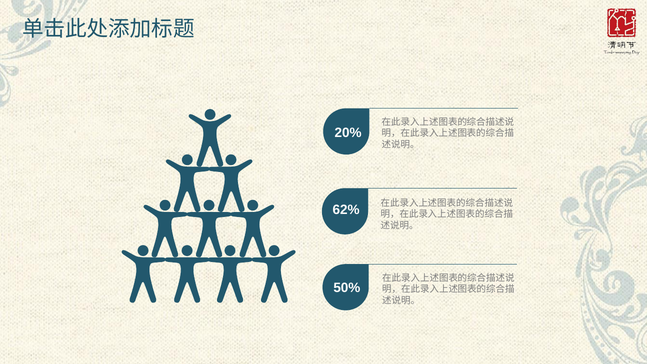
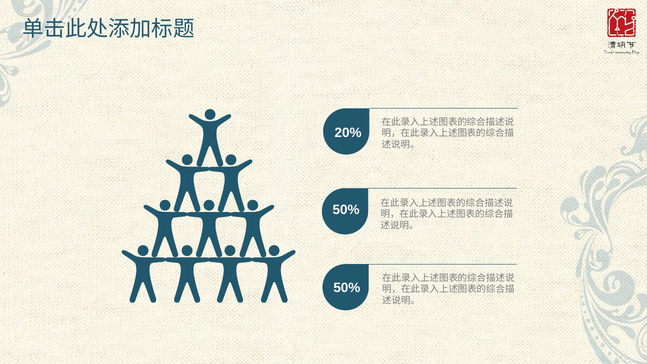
62%: 62% -> 50% (346, 210)
